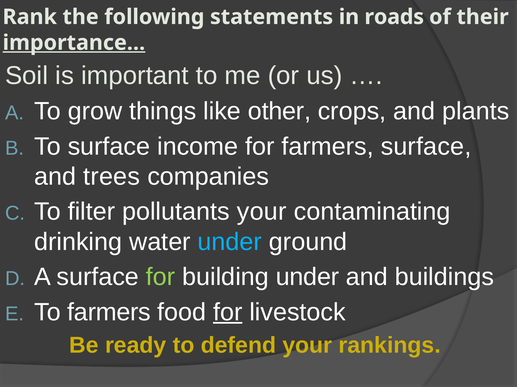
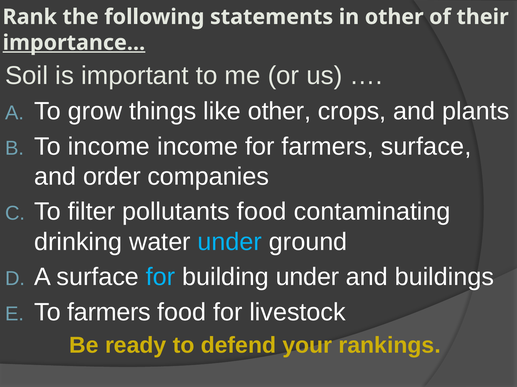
in roads: roads -> other (394, 17)
To surface: surface -> income (109, 147)
trees: trees -> order (112, 177)
pollutants your: your -> food (262, 212)
for colour: light green -> light blue (161, 277)
for underline: present -> none (228, 313)
